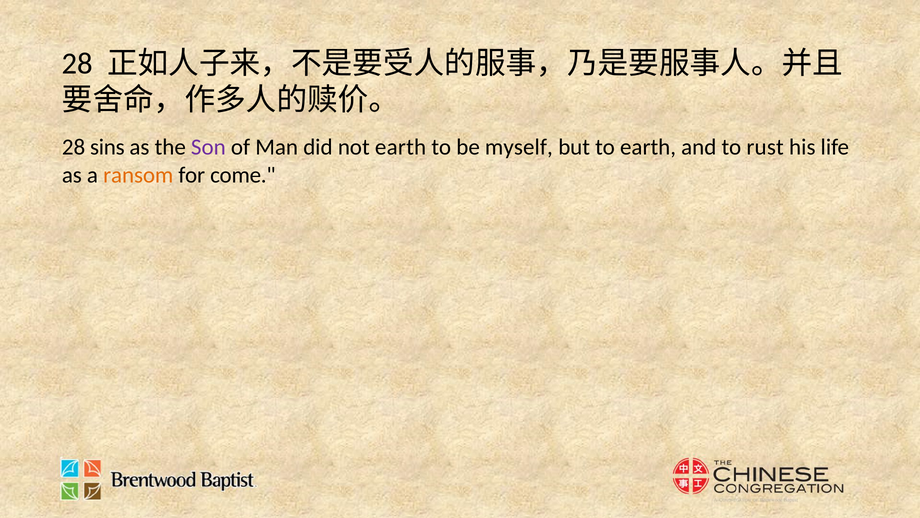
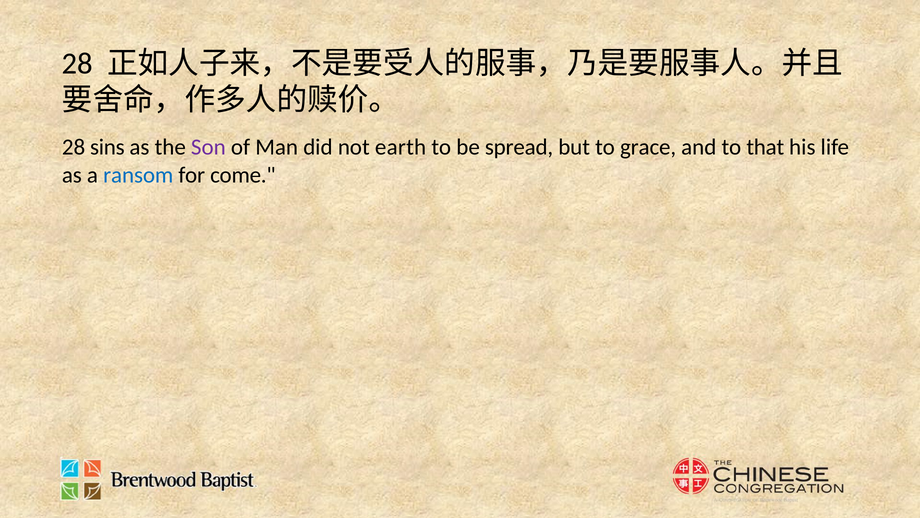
myself: myself -> spread (519, 147)
to earth: earth -> grace (648, 147)
rust: rust -> that (765, 147)
ransom colour: orange -> blue (138, 175)
